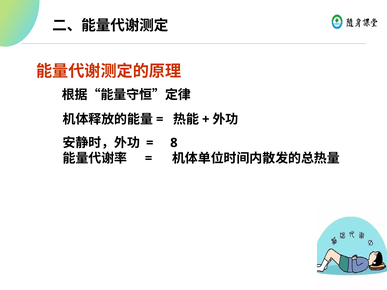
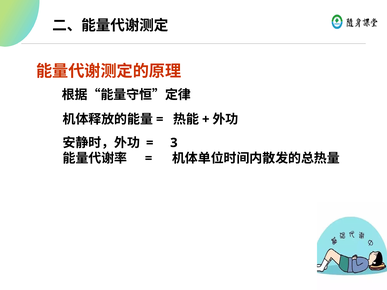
8: 8 -> 3 (174, 143)
